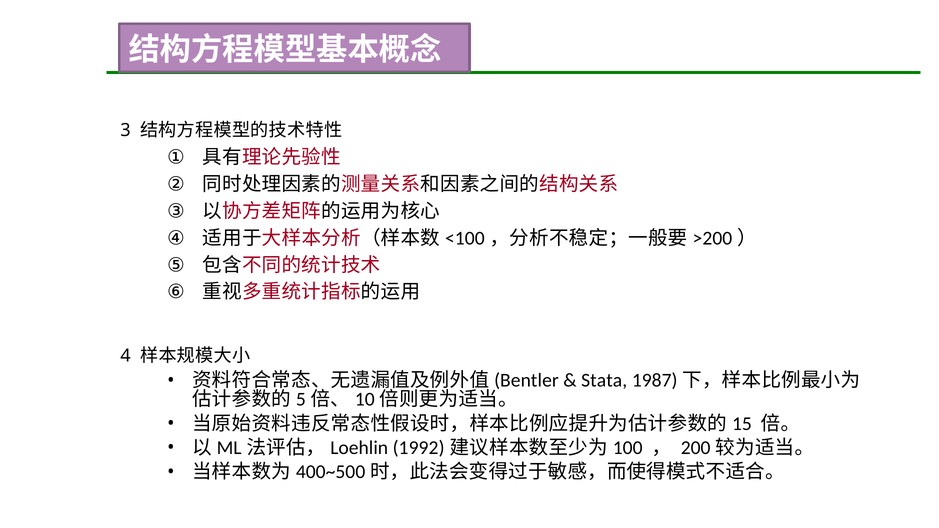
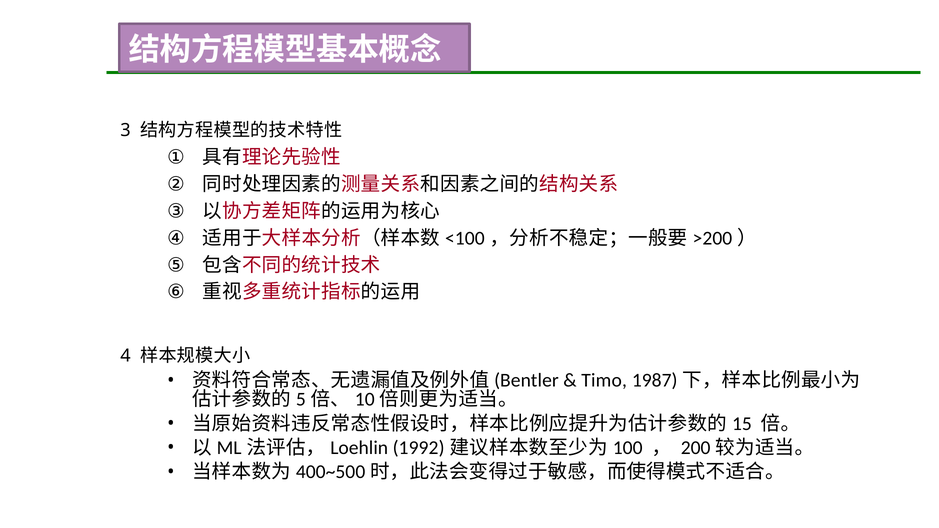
Stata: Stata -> Timo (604, 380)
